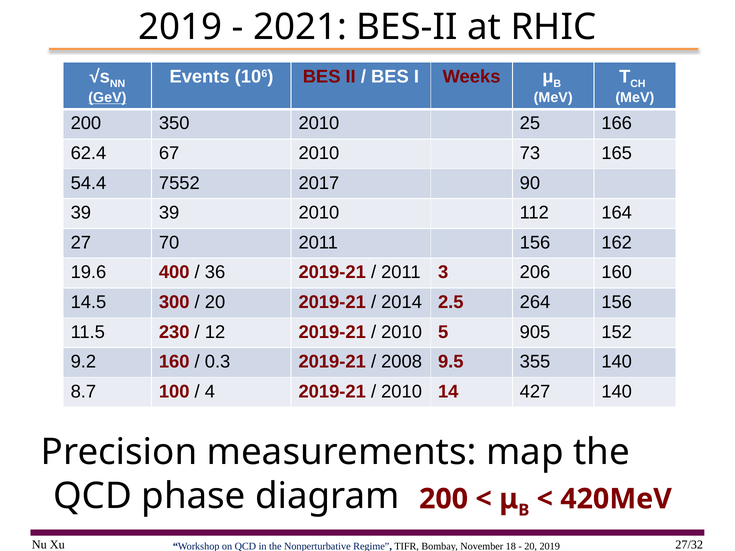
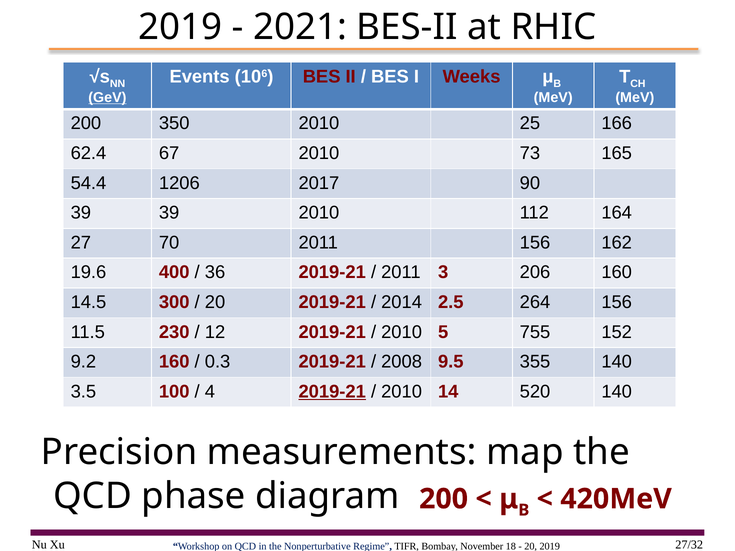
7552: 7552 -> 1206 (179, 183)
905: 905 -> 755 (535, 332)
8.7: 8.7 -> 3.5 (83, 392)
2019-21 underline: none -> present (332, 392)
427: 427 -> 520 (535, 392)
